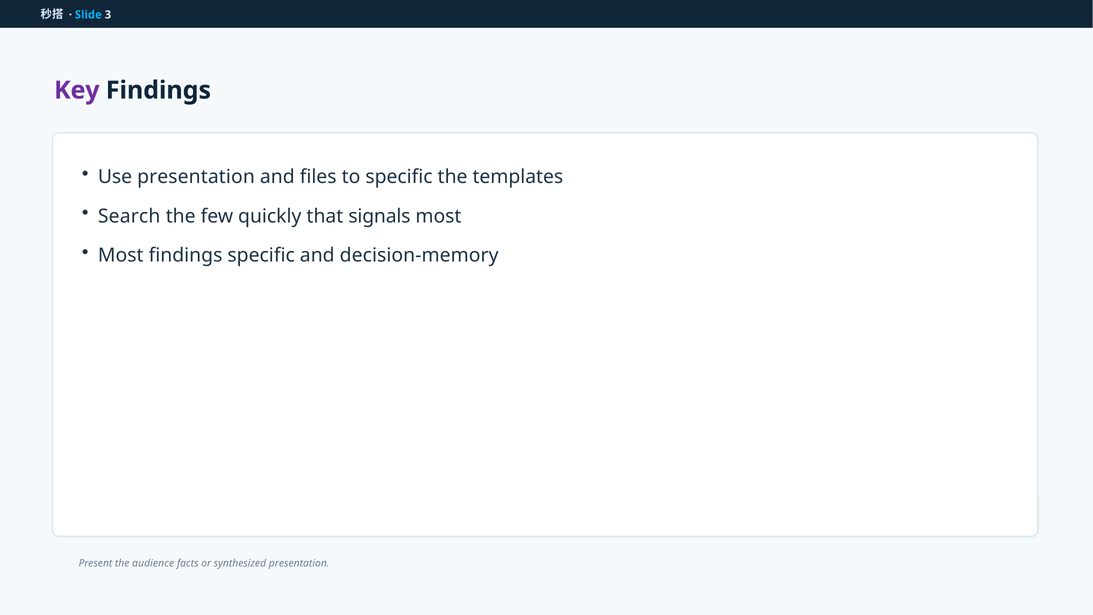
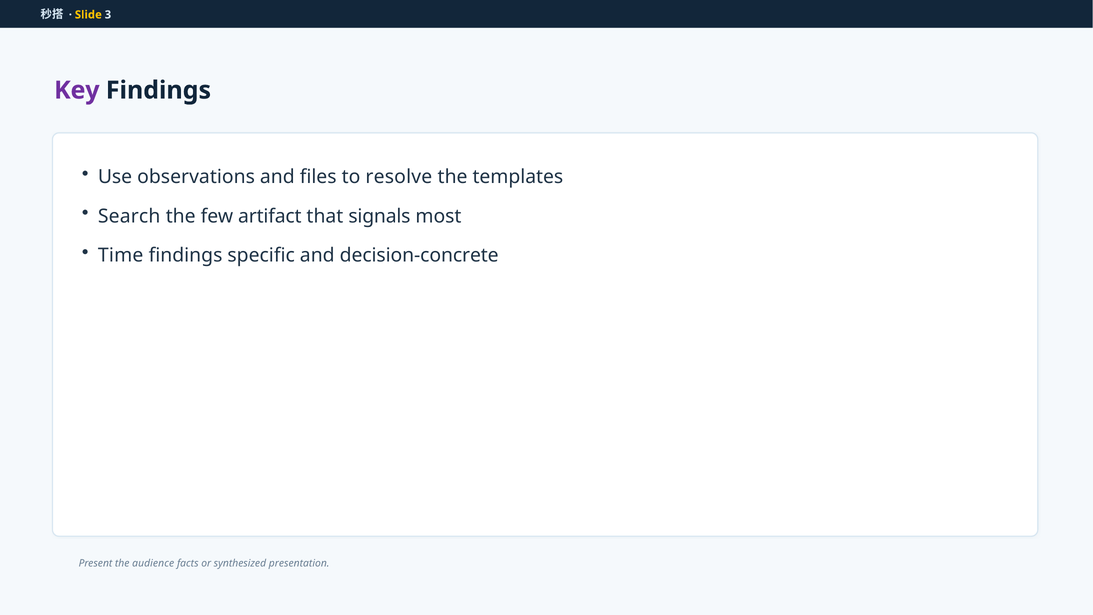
Slide colour: light blue -> yellow (88, 15)
Use presentation: presentation -> observations (196, 177)
to specific: specific -> resolve (399, 177)
quickly: quickly -> artifact (270, 216)
Most: Most -> Time (121, 255)
decision-memory: decision-memory -> decision-concrete (419, 255)
